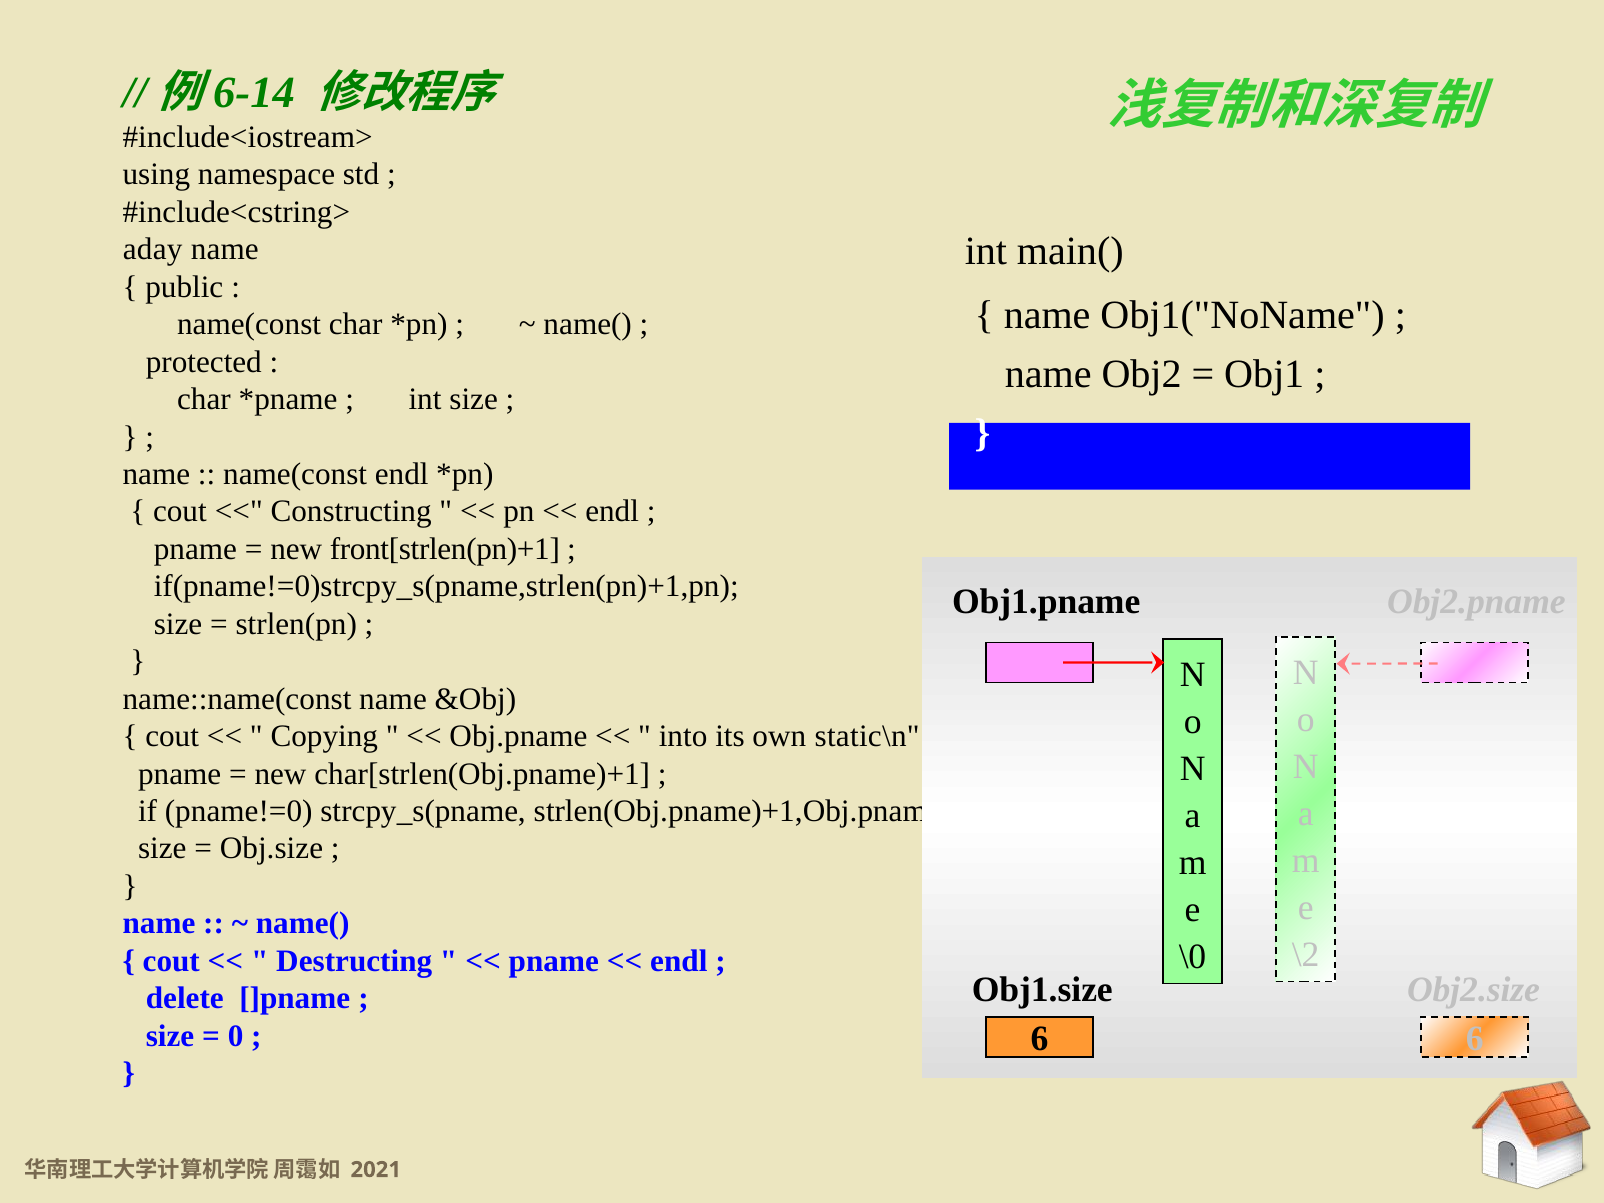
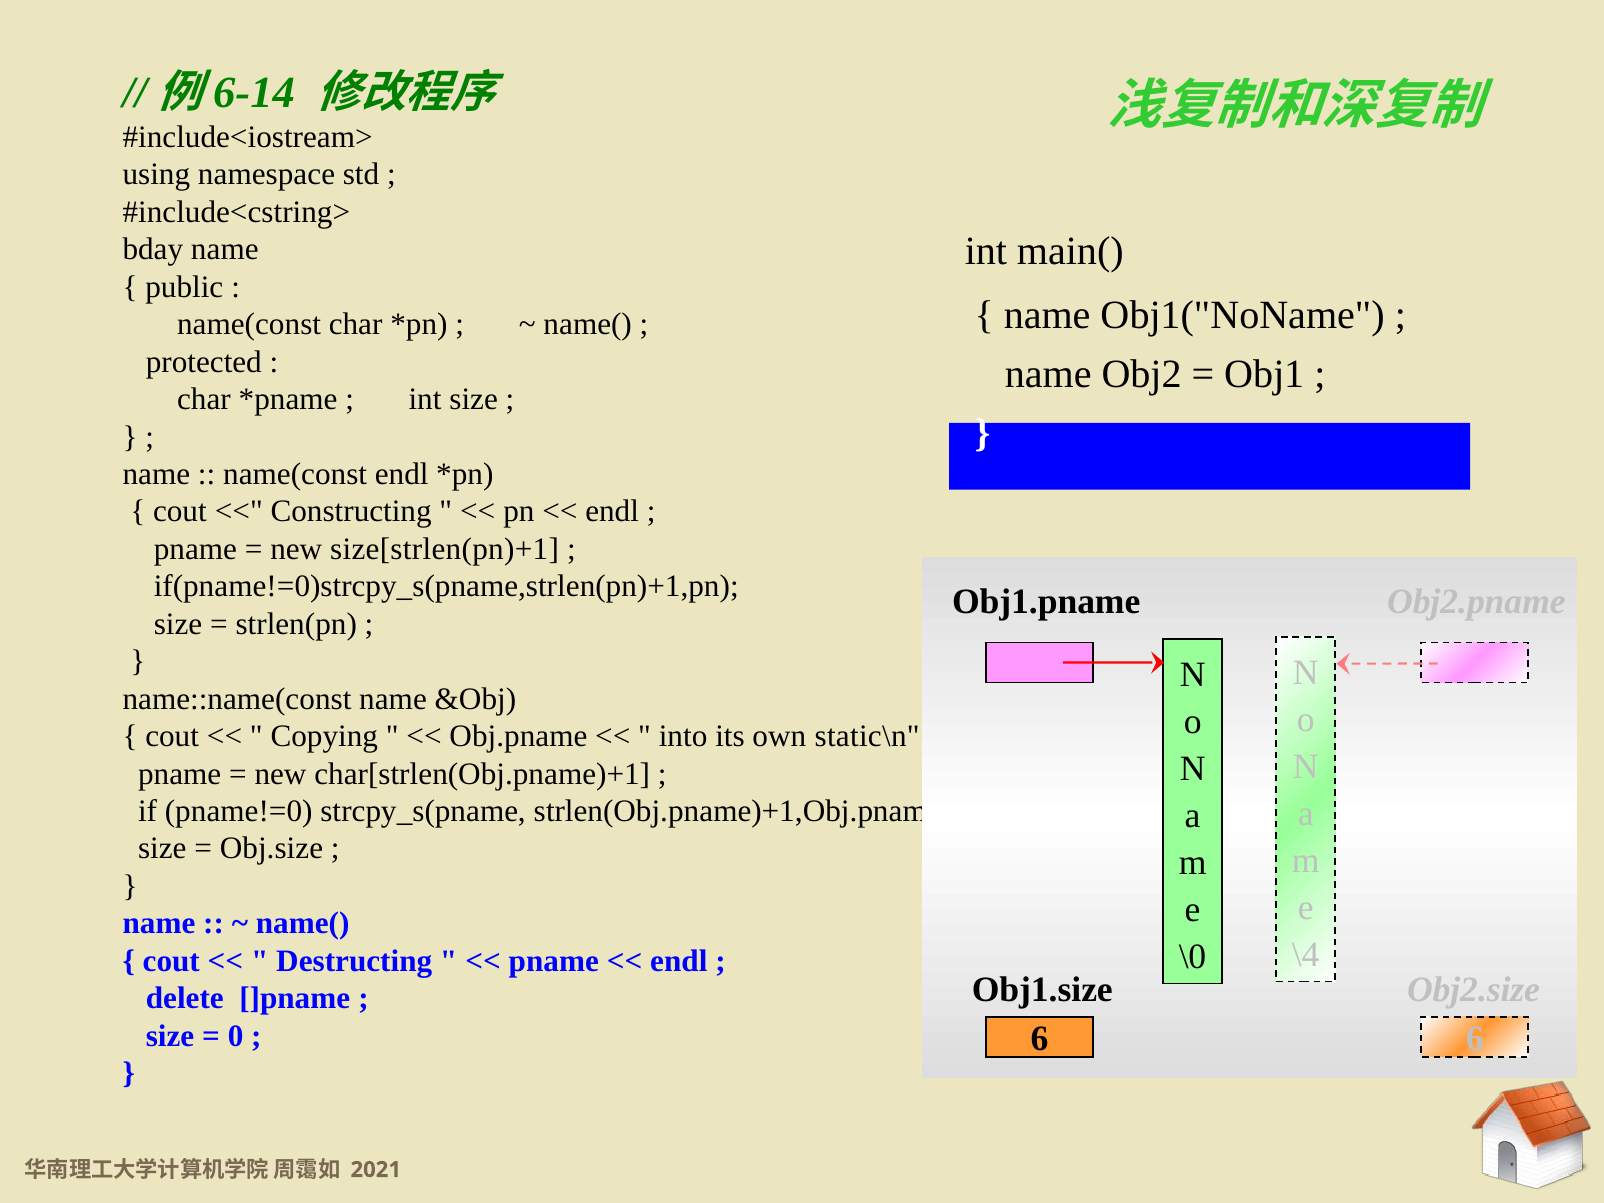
aday: aday -> bday (153, 250)
front[strlen(pn)+1: front[strlen(pn)+1 -> size[strlen(pn)+1 (445, 549)
\2: \2 -> \4 (1306, 955)
